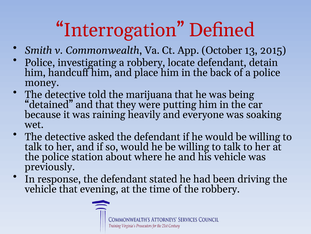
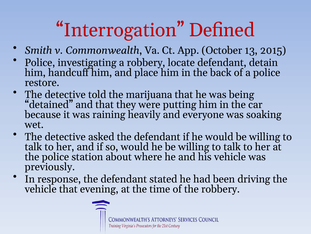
money: money -> restore (42, 82)
